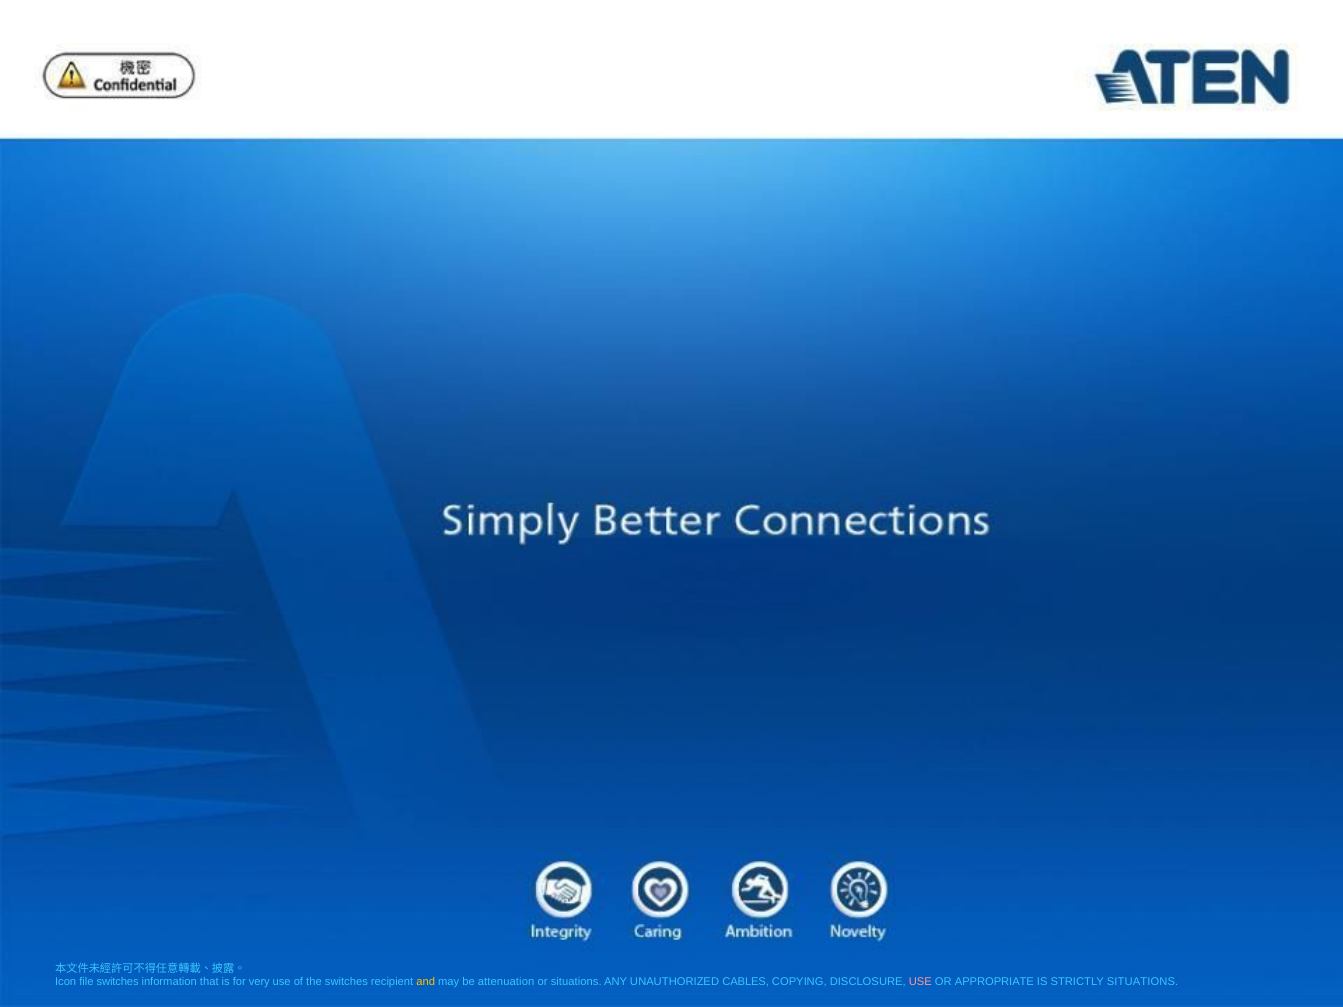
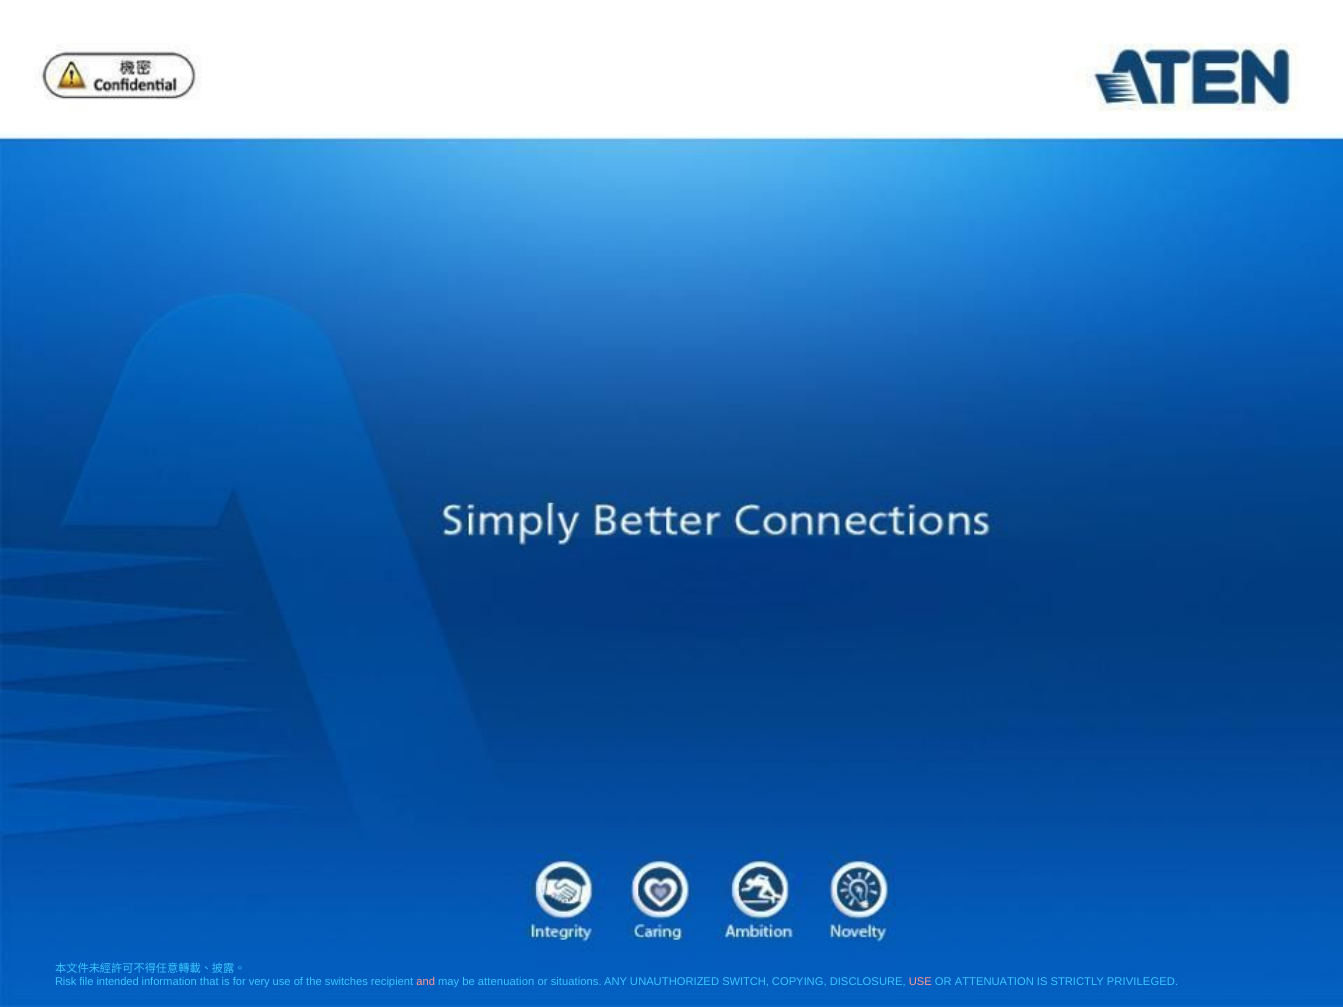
Icon: Icon -> Risk (66, 982)
file switches: switches -> intended (118, 982)
and colour: yellow -> pink (426, 982)
CABLES: CABLES -> SWITCH (746, 982)
OR APPROPRIATE: APPROPRIATE -> ATTENUATION (994, 982)
STRICTLY SITUATIONS: SITUATIONS -> PRIVILEGED (1143, 982)
